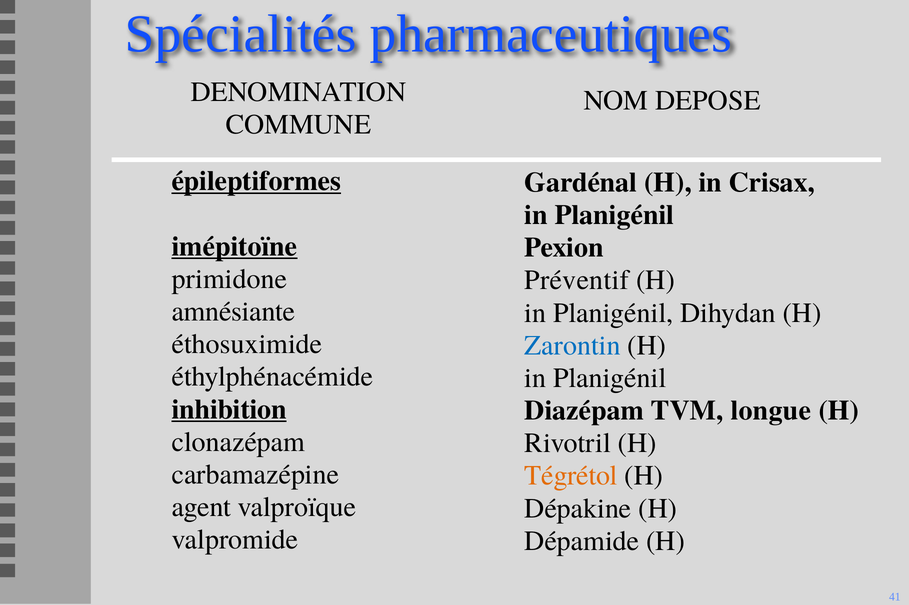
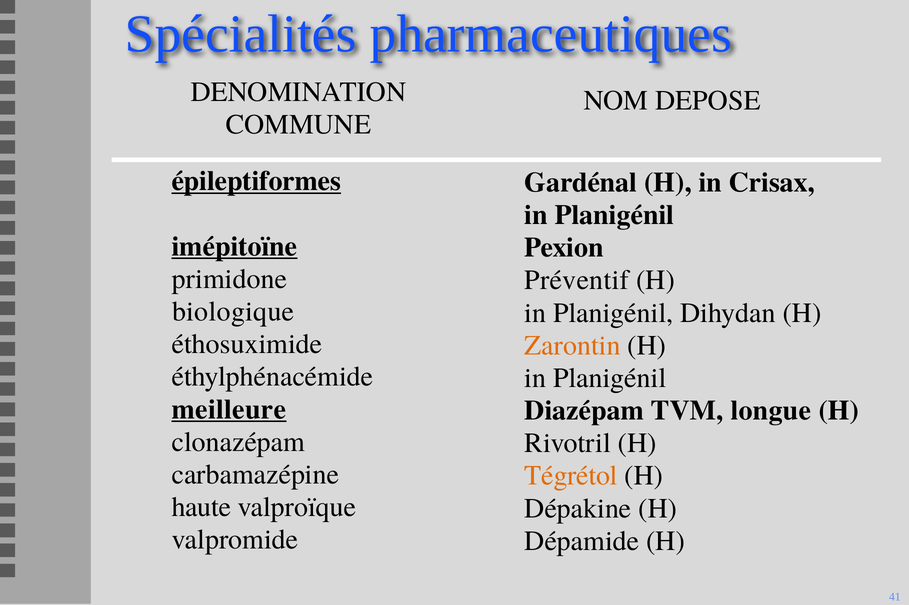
amnésiante: amnésiante -> biologique (233, 312)
Zarontin colour: blue -> orange (572, 346)
inhibition: inhibition -> meilleure (229, 409)
agent: agent -> haute (201, 507)
